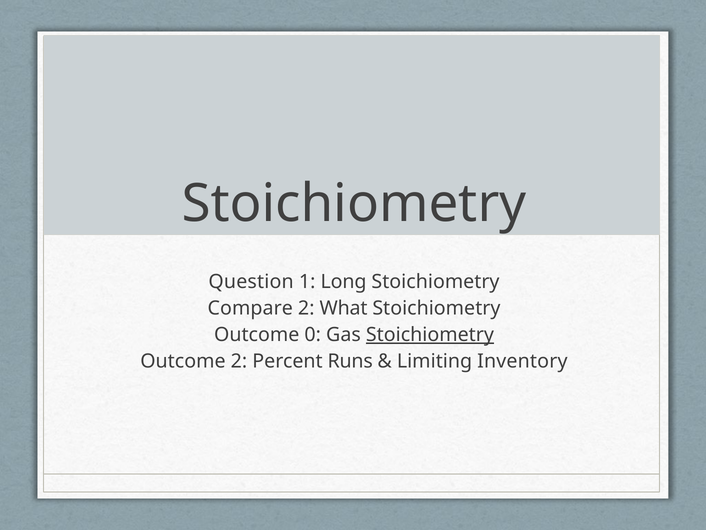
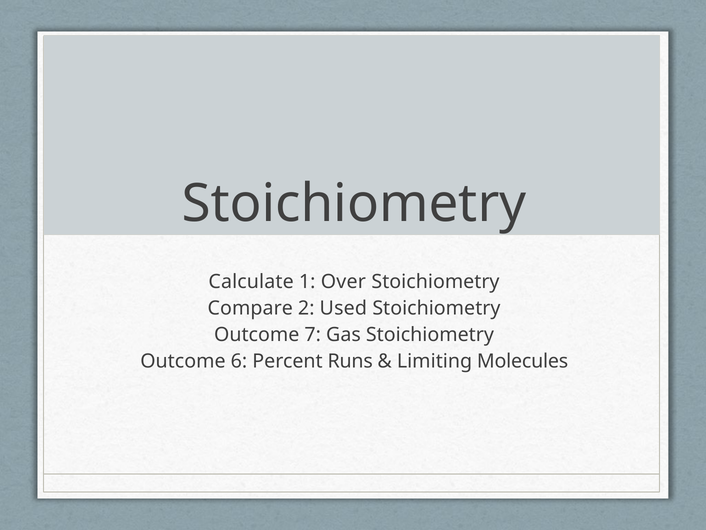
Question: Question -> Calculate (251, 281)
Long: Long -> Over (343, 281)
What: What -> Used (343, 308)
0: 0 -> 7 (313, 334)
Stoichiometry underline: present -> none (430, 334)
Outcome 2: 2 -> 6 (239, 361)
Inventory: Inventory -> Molecules (523, 361)
